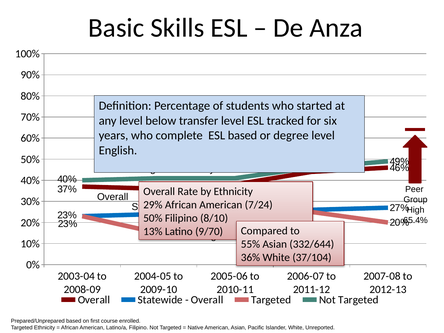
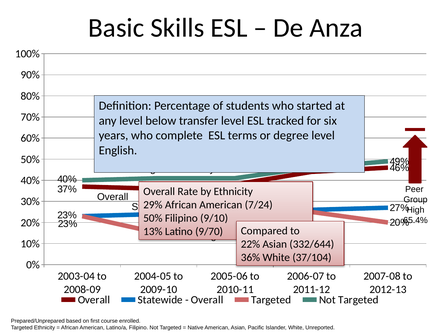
ESL based: based -> terms (242, 135)
8/10: 8/10 -> 9/10 (214, 218)
55%: 55% -> 22% (250, 244)
